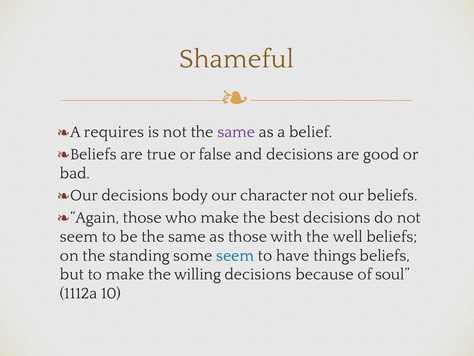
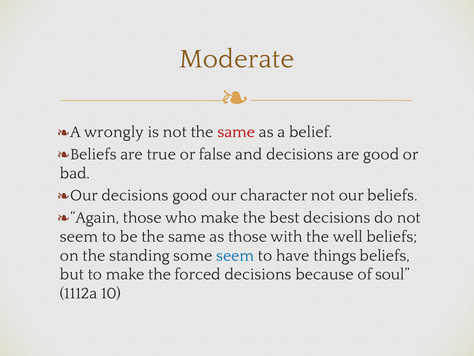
Shameful: Shameful -> Moderate (237, 59)
requires: requires -> wrongly (114, 132)
same colour: purple -> red (236, 132)
decisions body: body -> good (190, 195)
willing: willing -> forced (198, 274)
